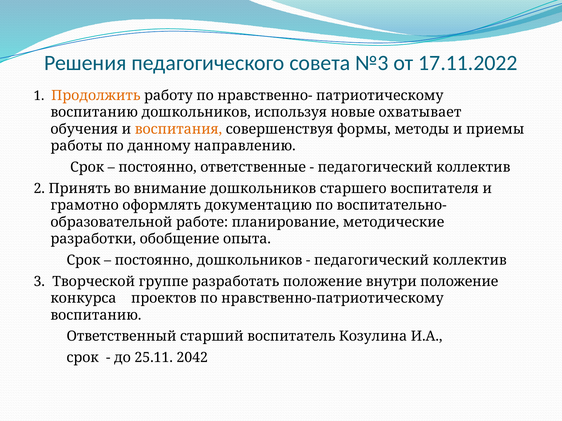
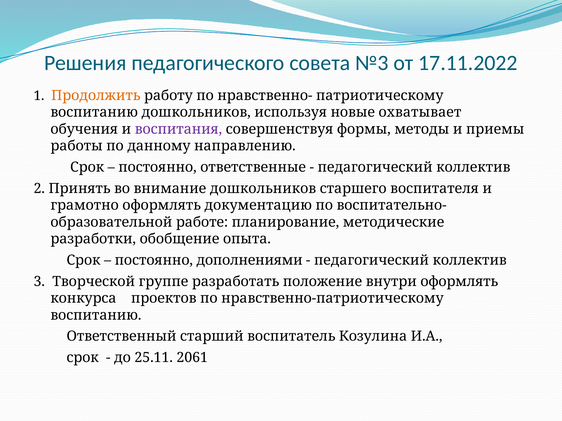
воспитания colour: orange -> purple (178, 129)
постоянно дошкольников: дошкольников -> дополнениями (250, 260)
внутри положение: положение -> оформлять (459, 282)
2042: 2042 -> 2061 (192, 358)
